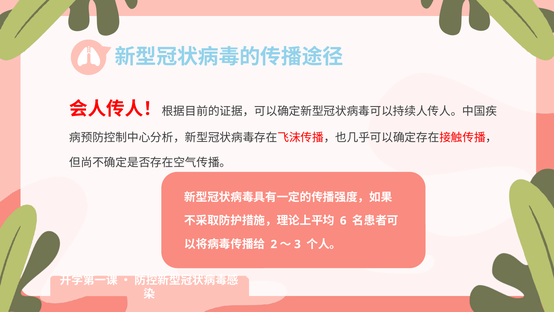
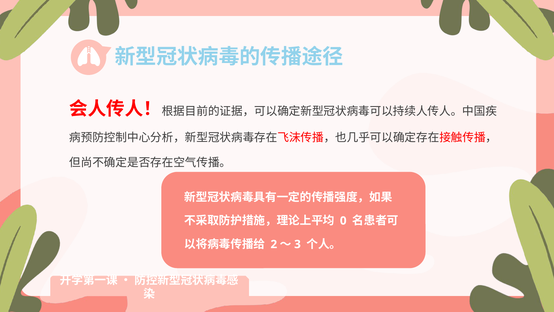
6: 6 -> 0 (343, 220)
